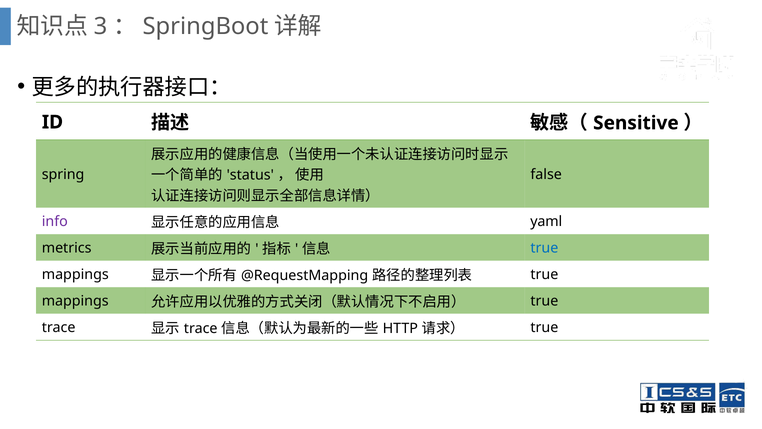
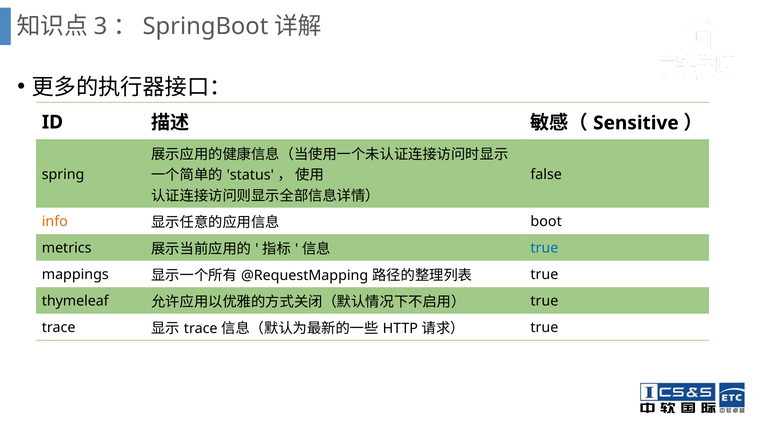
info colour: purple -> orange (55, 222)
yaml: yaml -> boot (546, 222)
mappings: mappings -> thymeleaf (75, 301)
